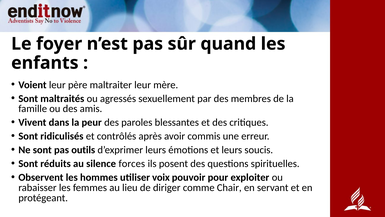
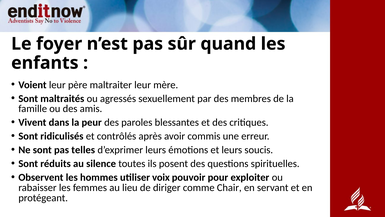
outils: outils -> telles (83, 150)
forces: forces -> toutes (132, 163)
